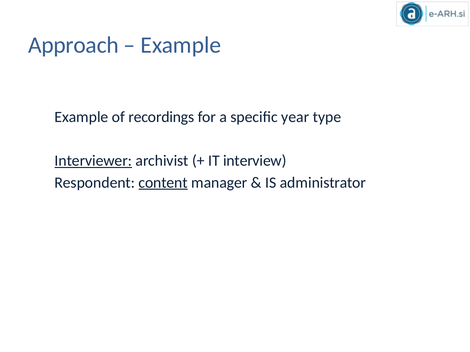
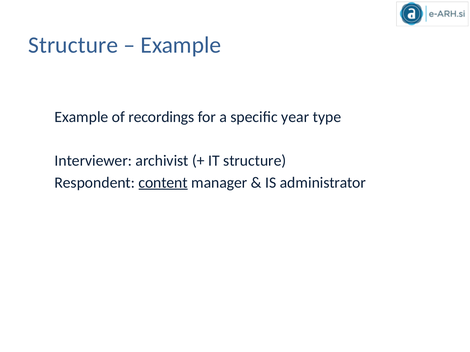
Approach: Approach -> Structure (73, 45)
Interviewer underline: present -> none (93, 161)
IT interview: interview -> structure (255, 161)
